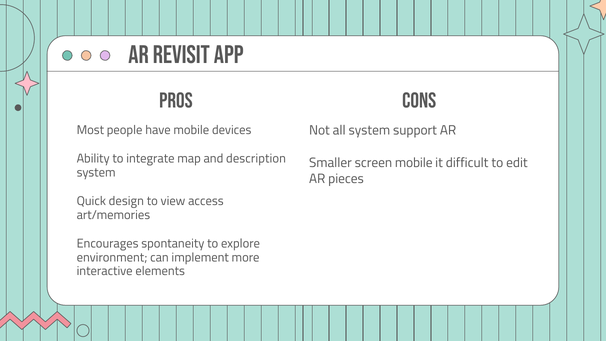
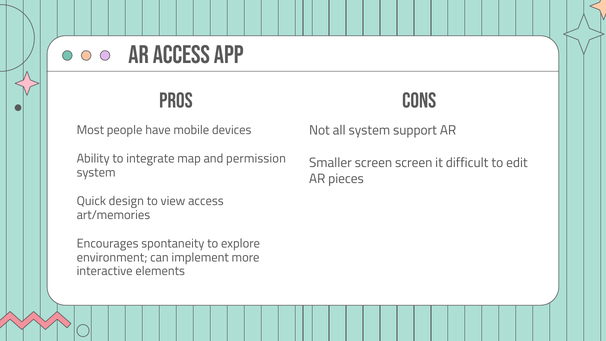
AR REVISIT: REVISIT -> ACCESS (181, 55)
description: description -> permission (256, 159)
screen mobile: mobile -> screen (414, 163)
